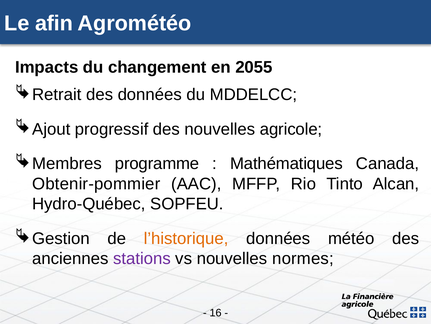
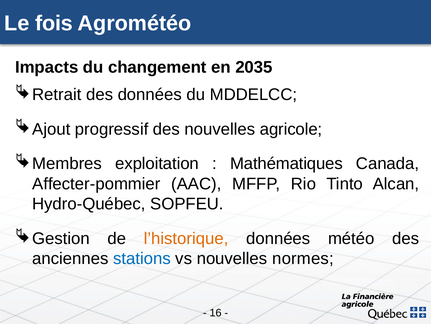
afin: afin -> fois (54, 23)
2055: 2055 -> 2035 (254, 67)
programme: programme -> exploitation (157, 163)
Obtenir-pommier: Obtenir-pommier -> Affecter-pommier (96, 183)
stations colour: purple -> blue (142, 258)
